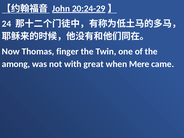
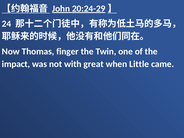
among: among -> impact (16, 64)
Mere: Mere -> Little (139, 64)
